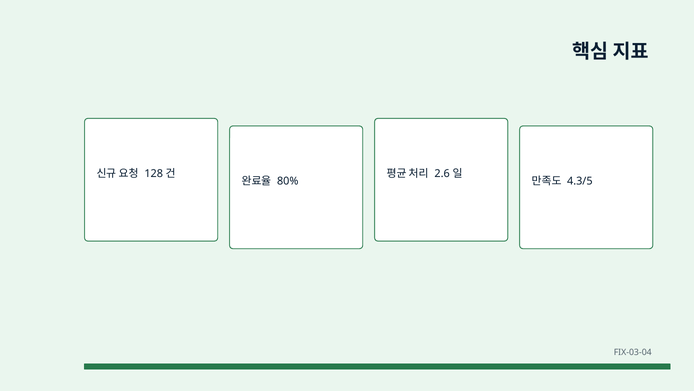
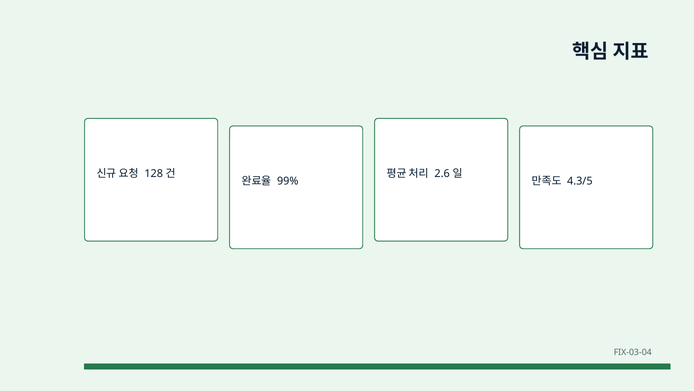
80%: 80% -> 99% (288, 181)
